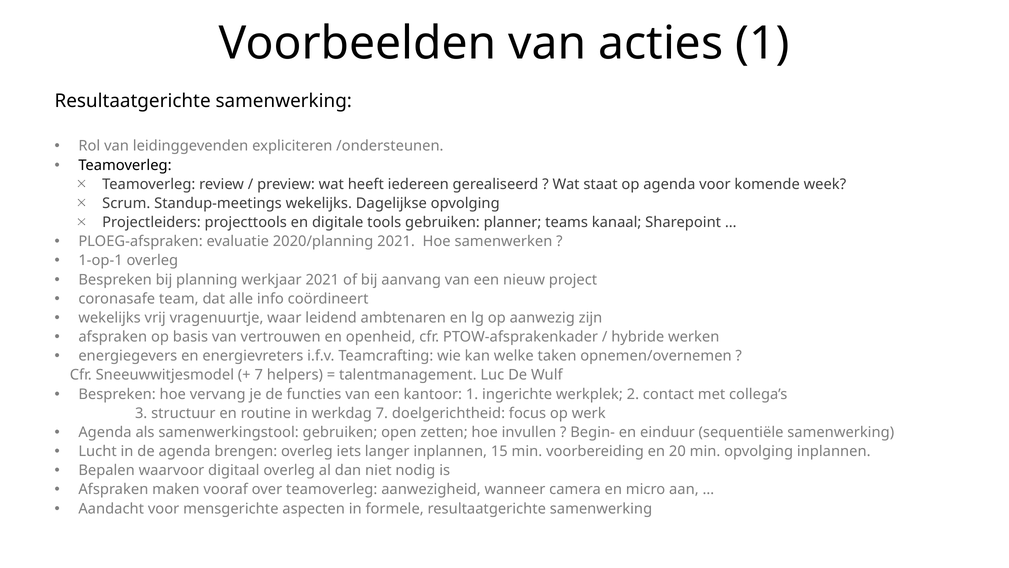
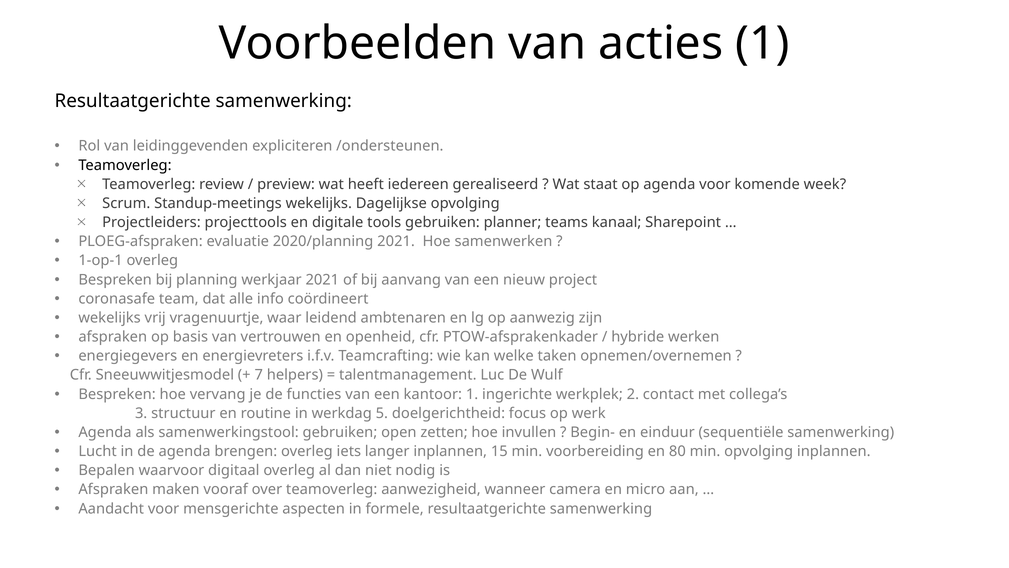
werkdag 7: 7 -> 5 (382, 413)
20: 20 -> 80 (677, 451)
